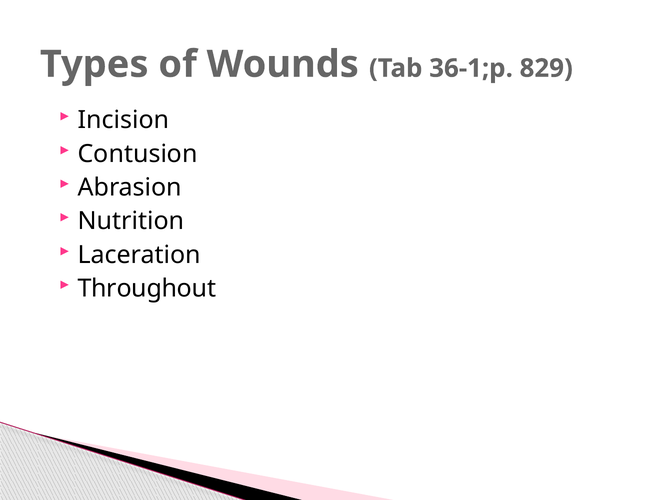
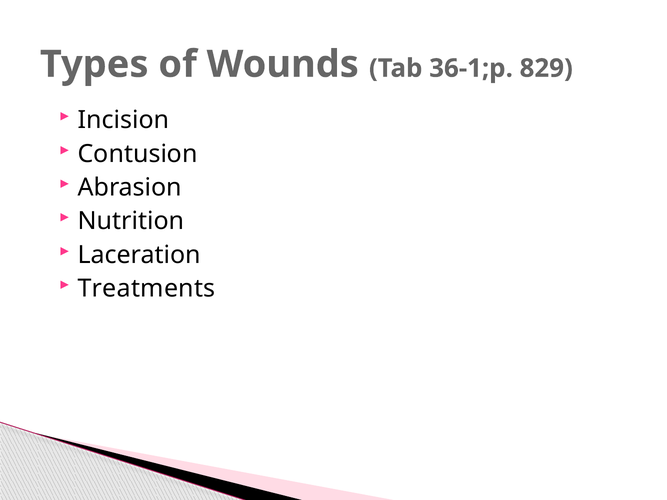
Throughout: Throughout -> Treatments (147, 289)
